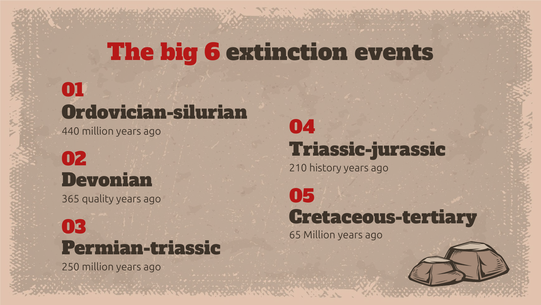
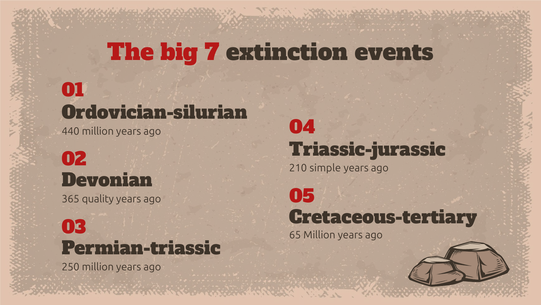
6: 6 -> 7 (212, 52)
history: history -> simple (325, 168)
